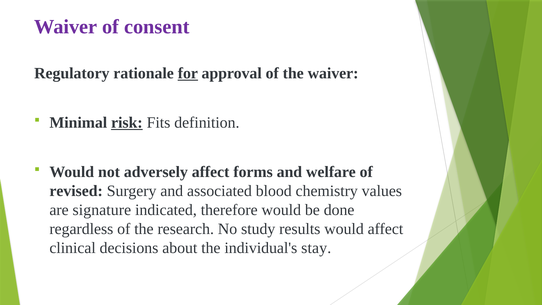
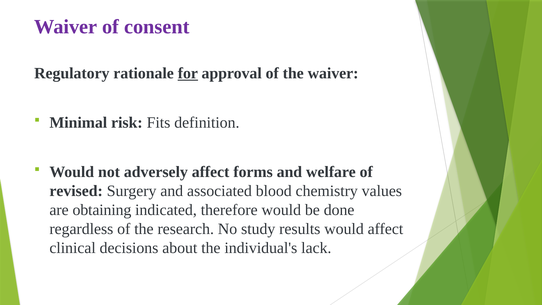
risk underline: present -> none (127, 123)
signature: signature -> obtaining (102, 210)
stay: stay -> lack (316, 248)
